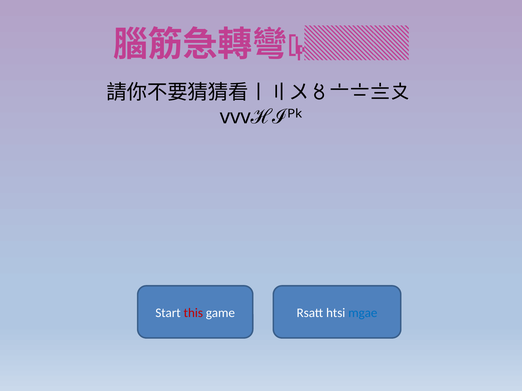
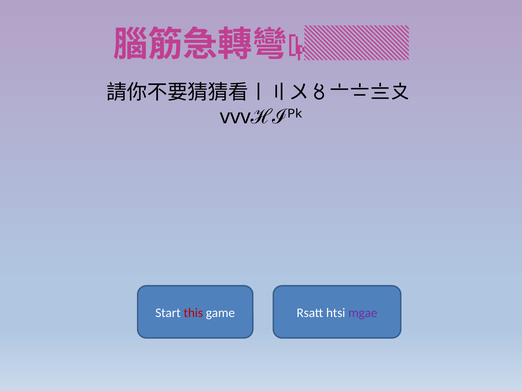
mgae colour: blue -> purple (363, 313)
